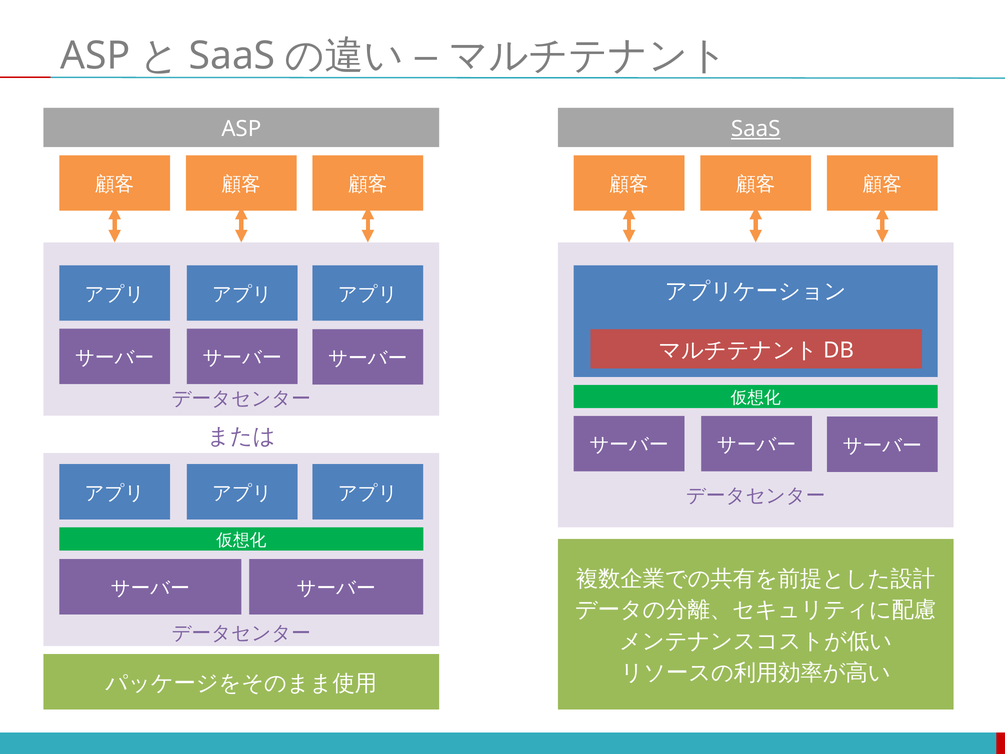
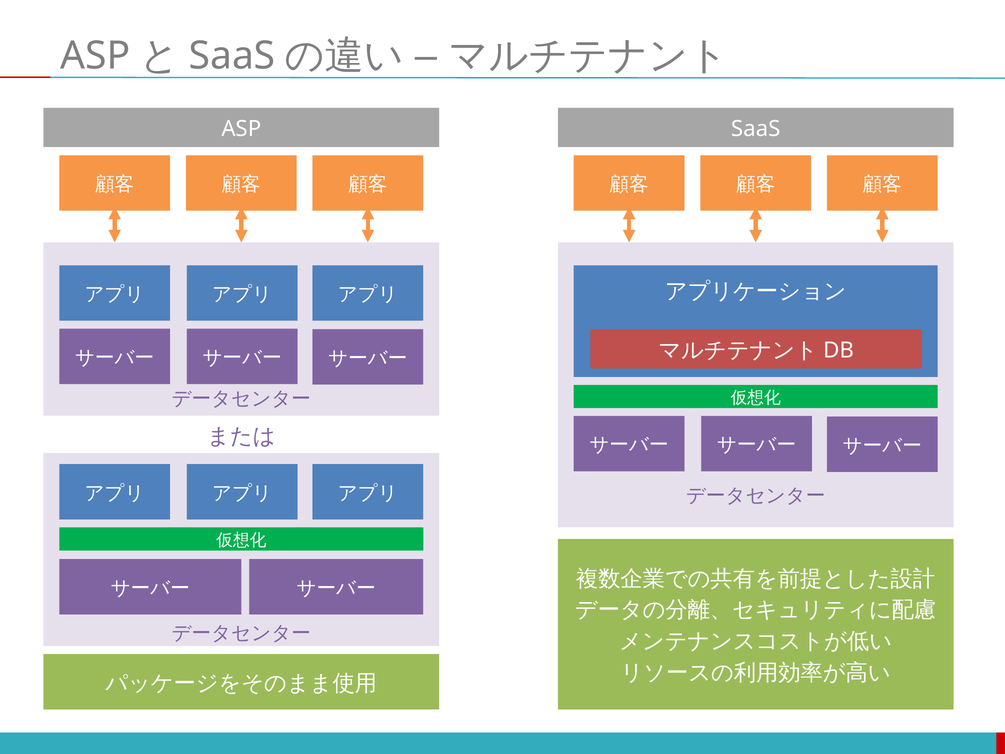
SaaS underline: present -> none (756, 129)
